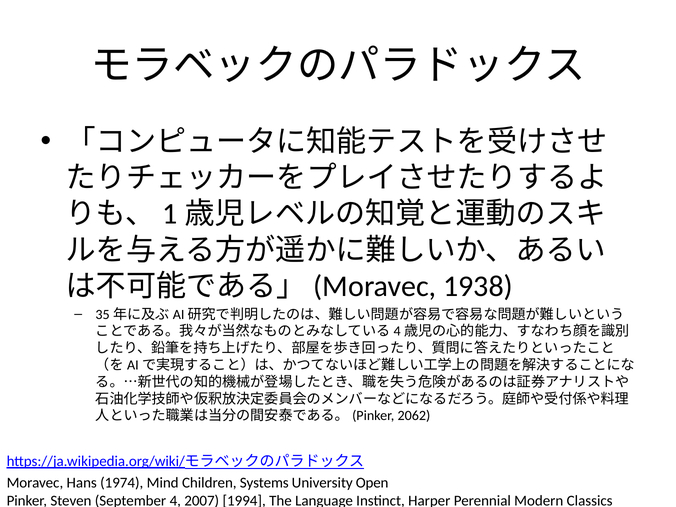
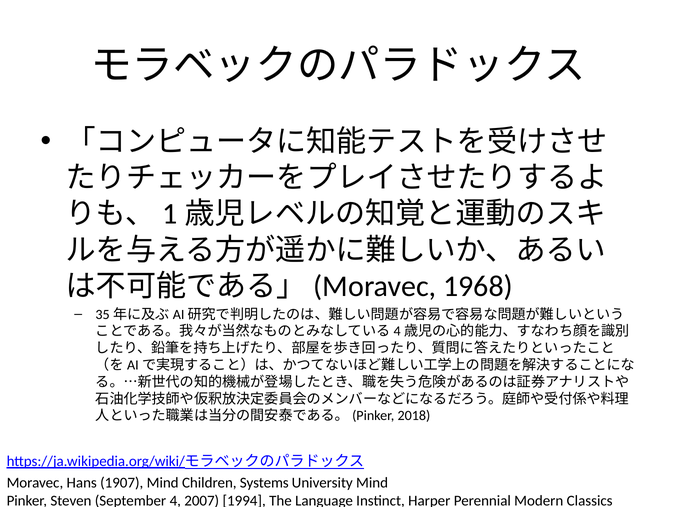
1938: 1938 -> 1968 (478, 286)
2062: 2062 -> 2018 (414, 416)
1974: 1974 -> 1907 (122, 483)
University Open: Open -> Mind (372, 483)
